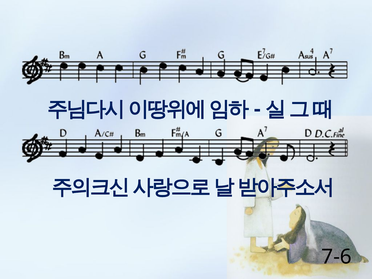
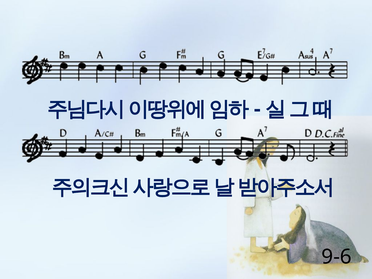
7-6: 7-6 -> 9-6 (337, 257)
